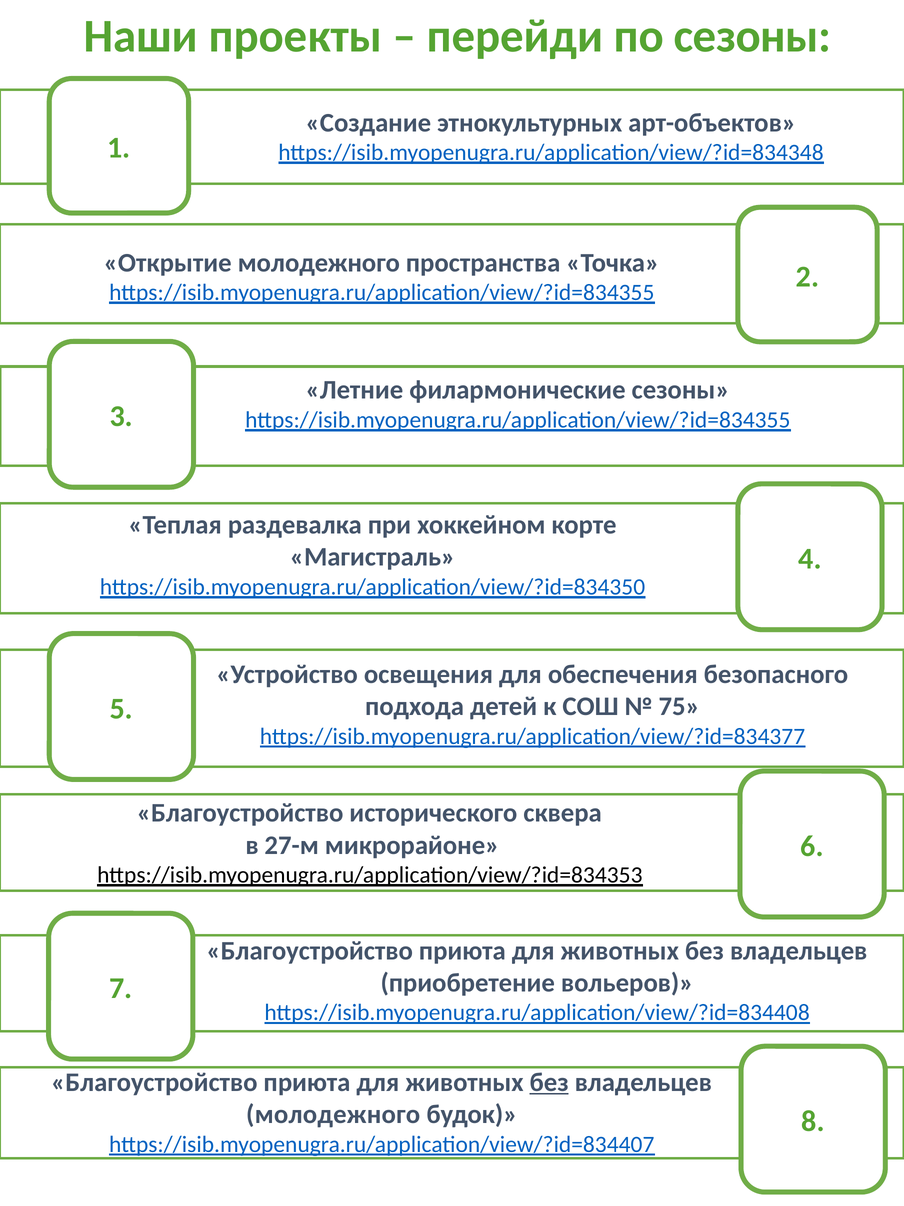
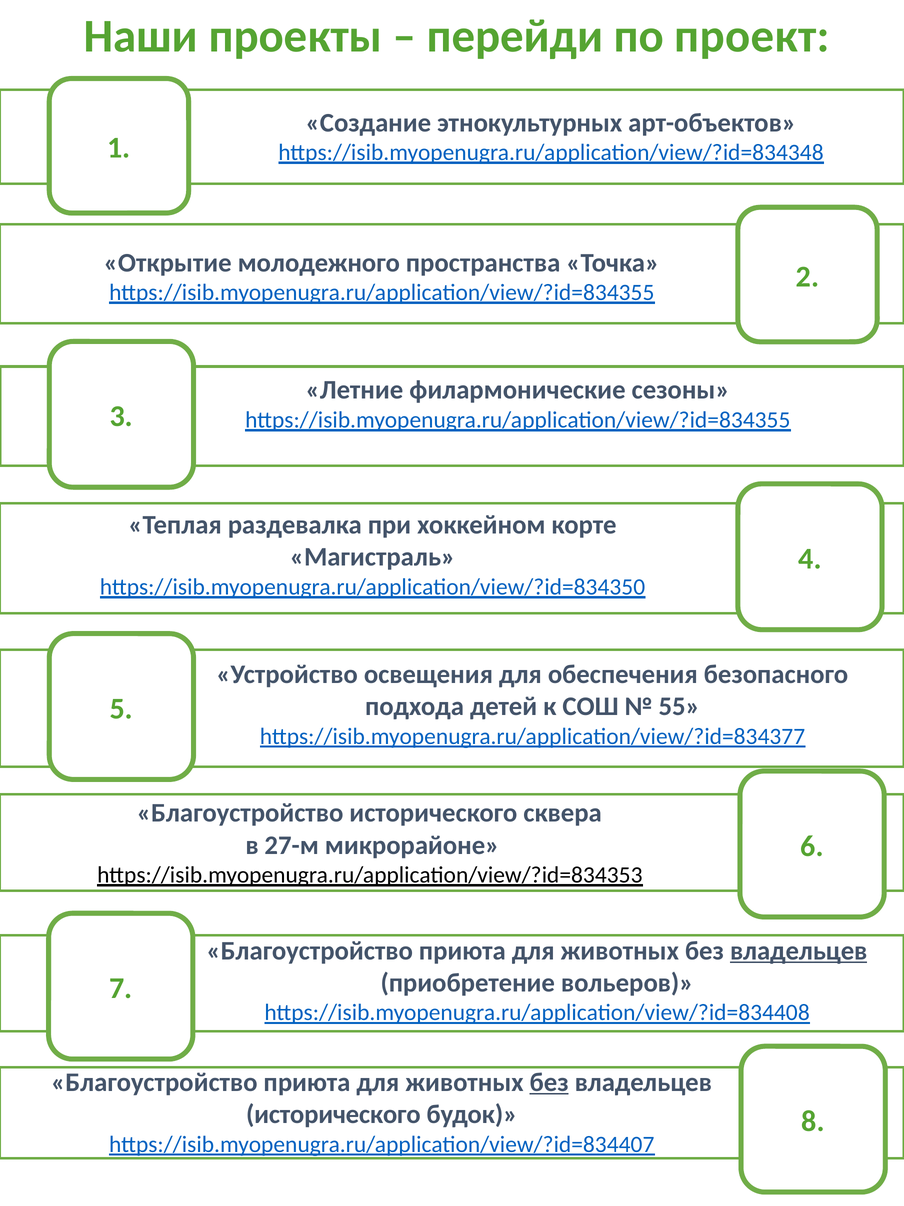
по сезоны: сезоны -> проект (752, 36)
75: 75 -> 55 (679, 706)
владельцев underline: none -> present (799, 950)
молодежного: молодежного -> исторического (333, 1114)
